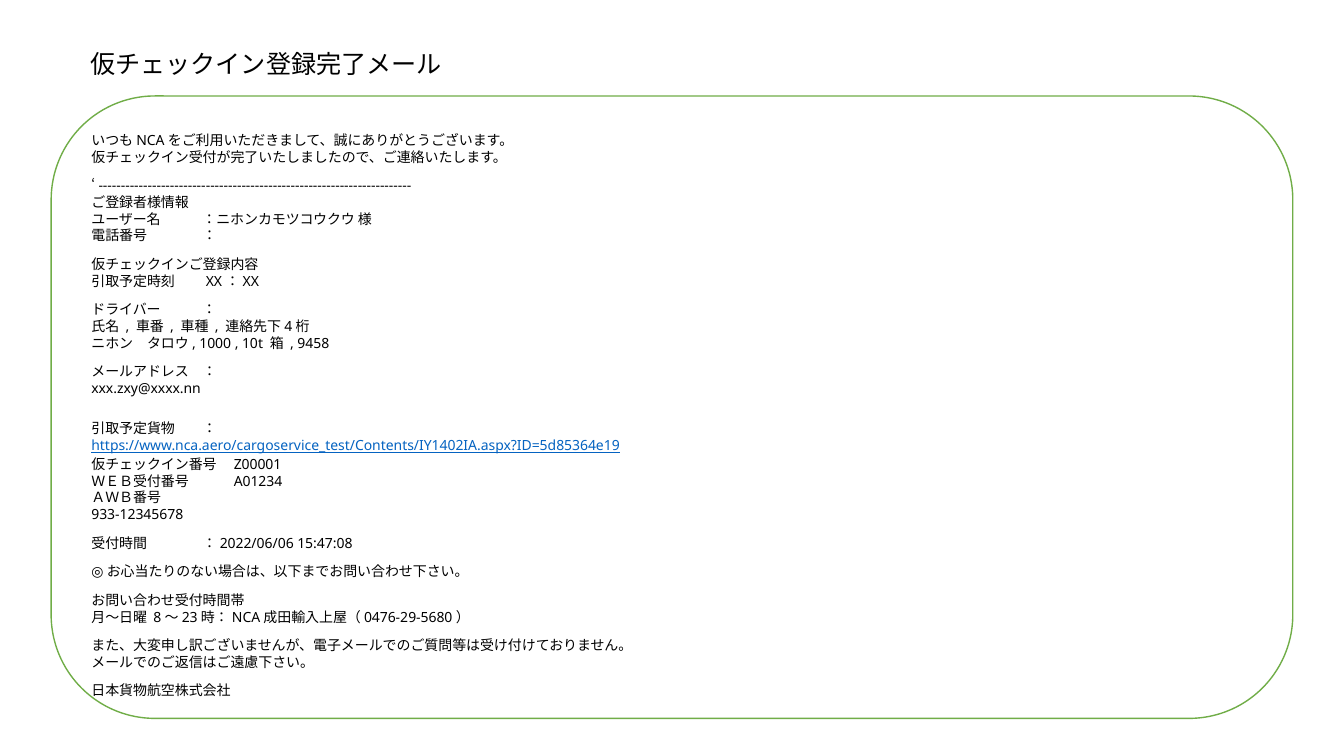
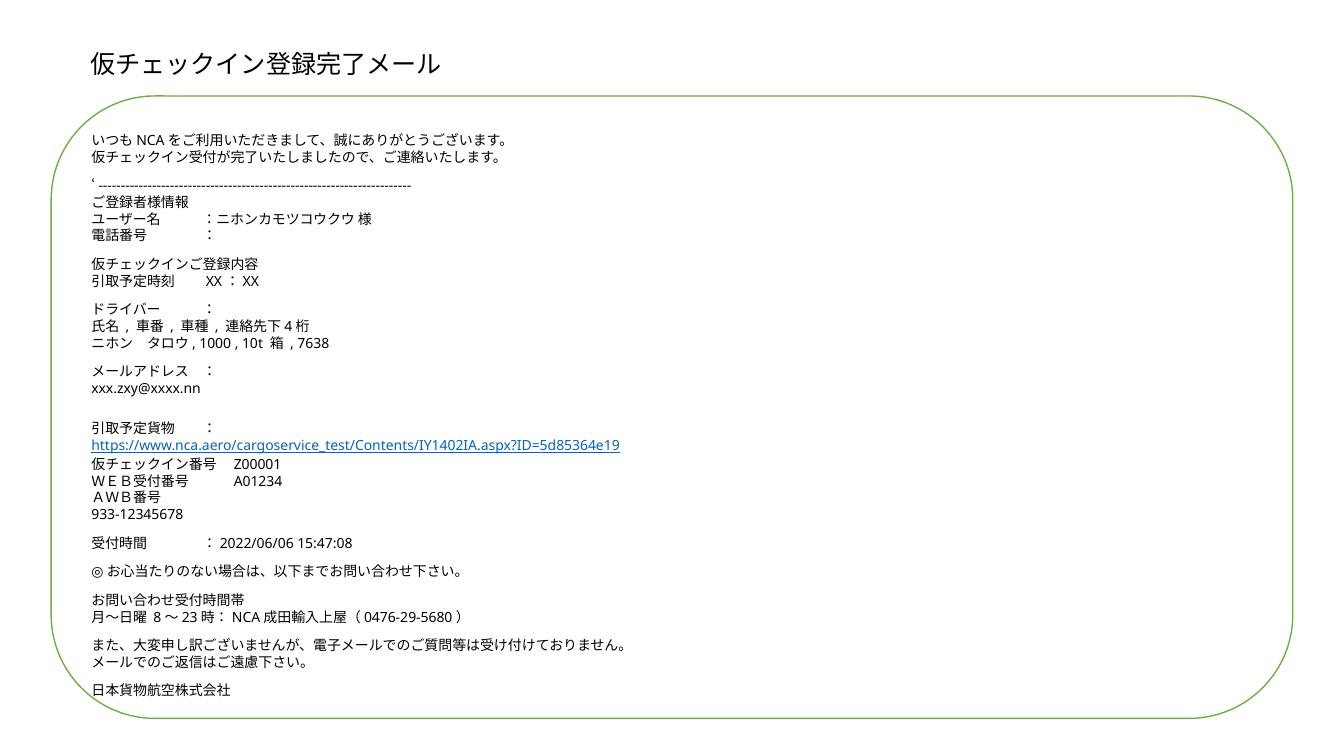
9458: 9458 -> 7638 (313, 343)
